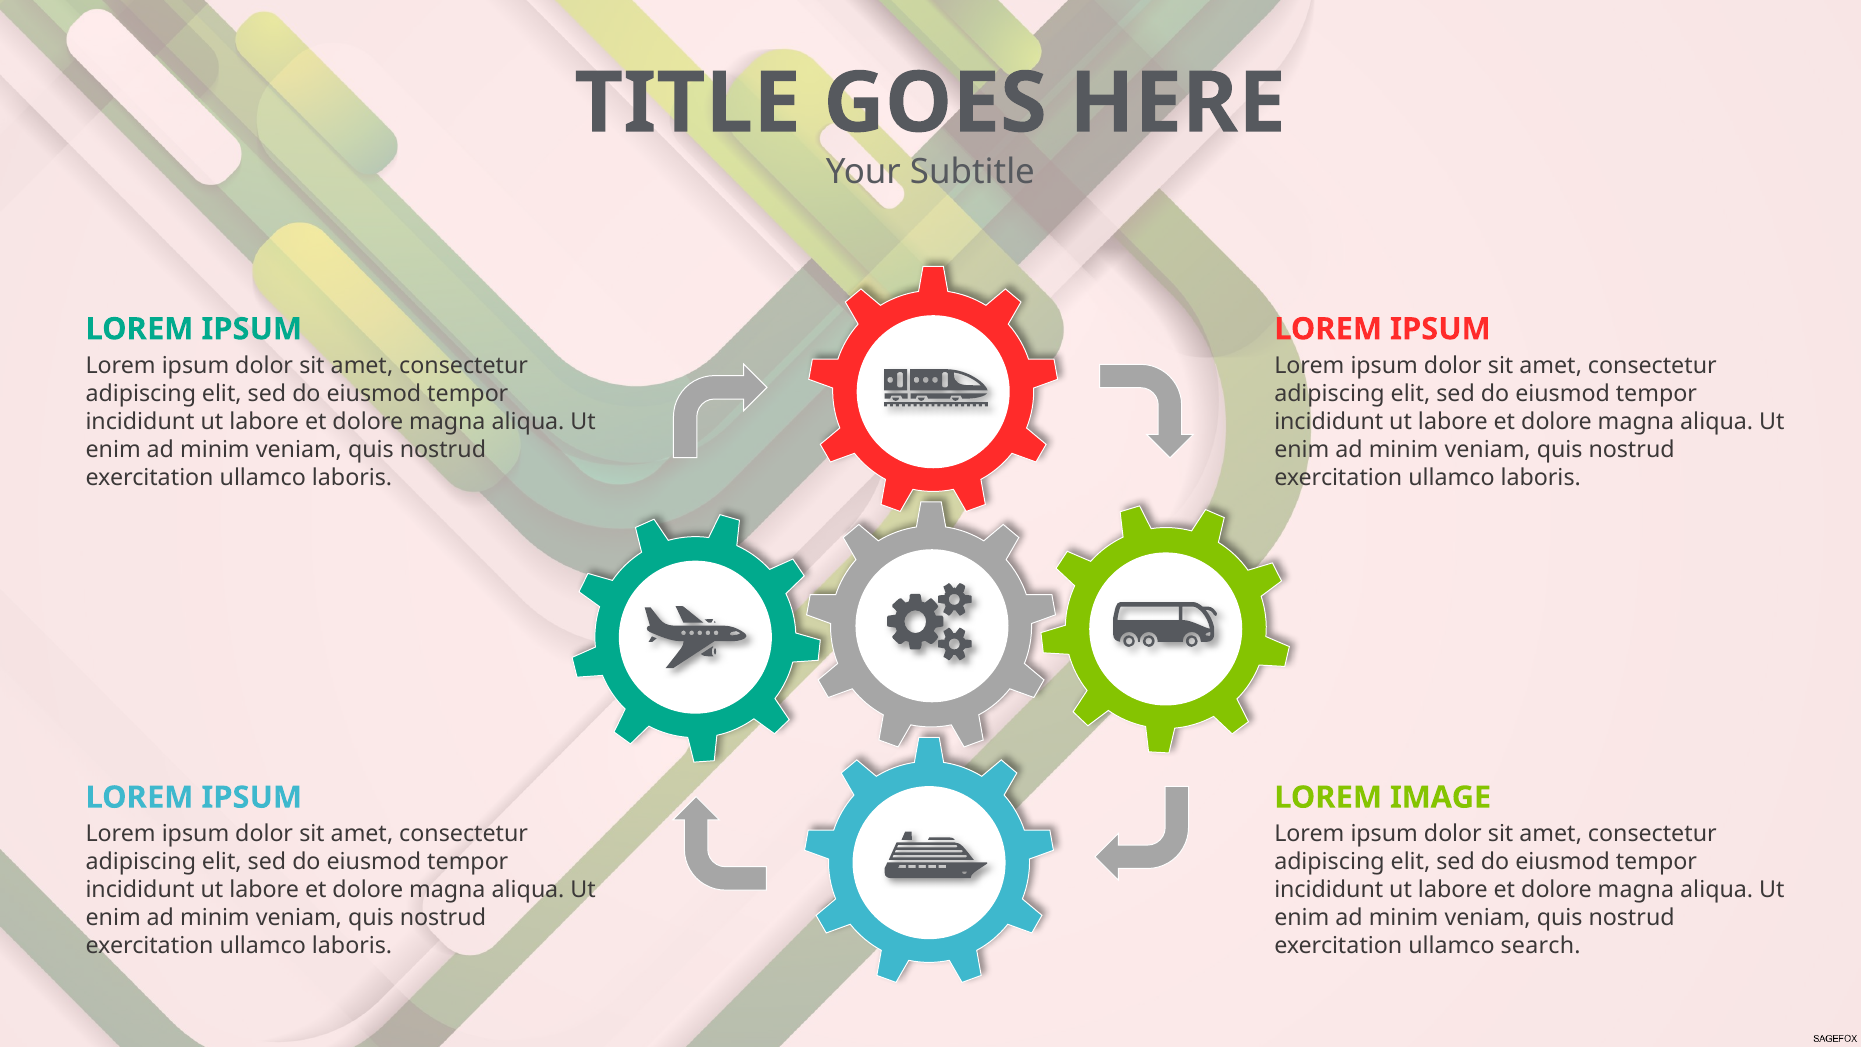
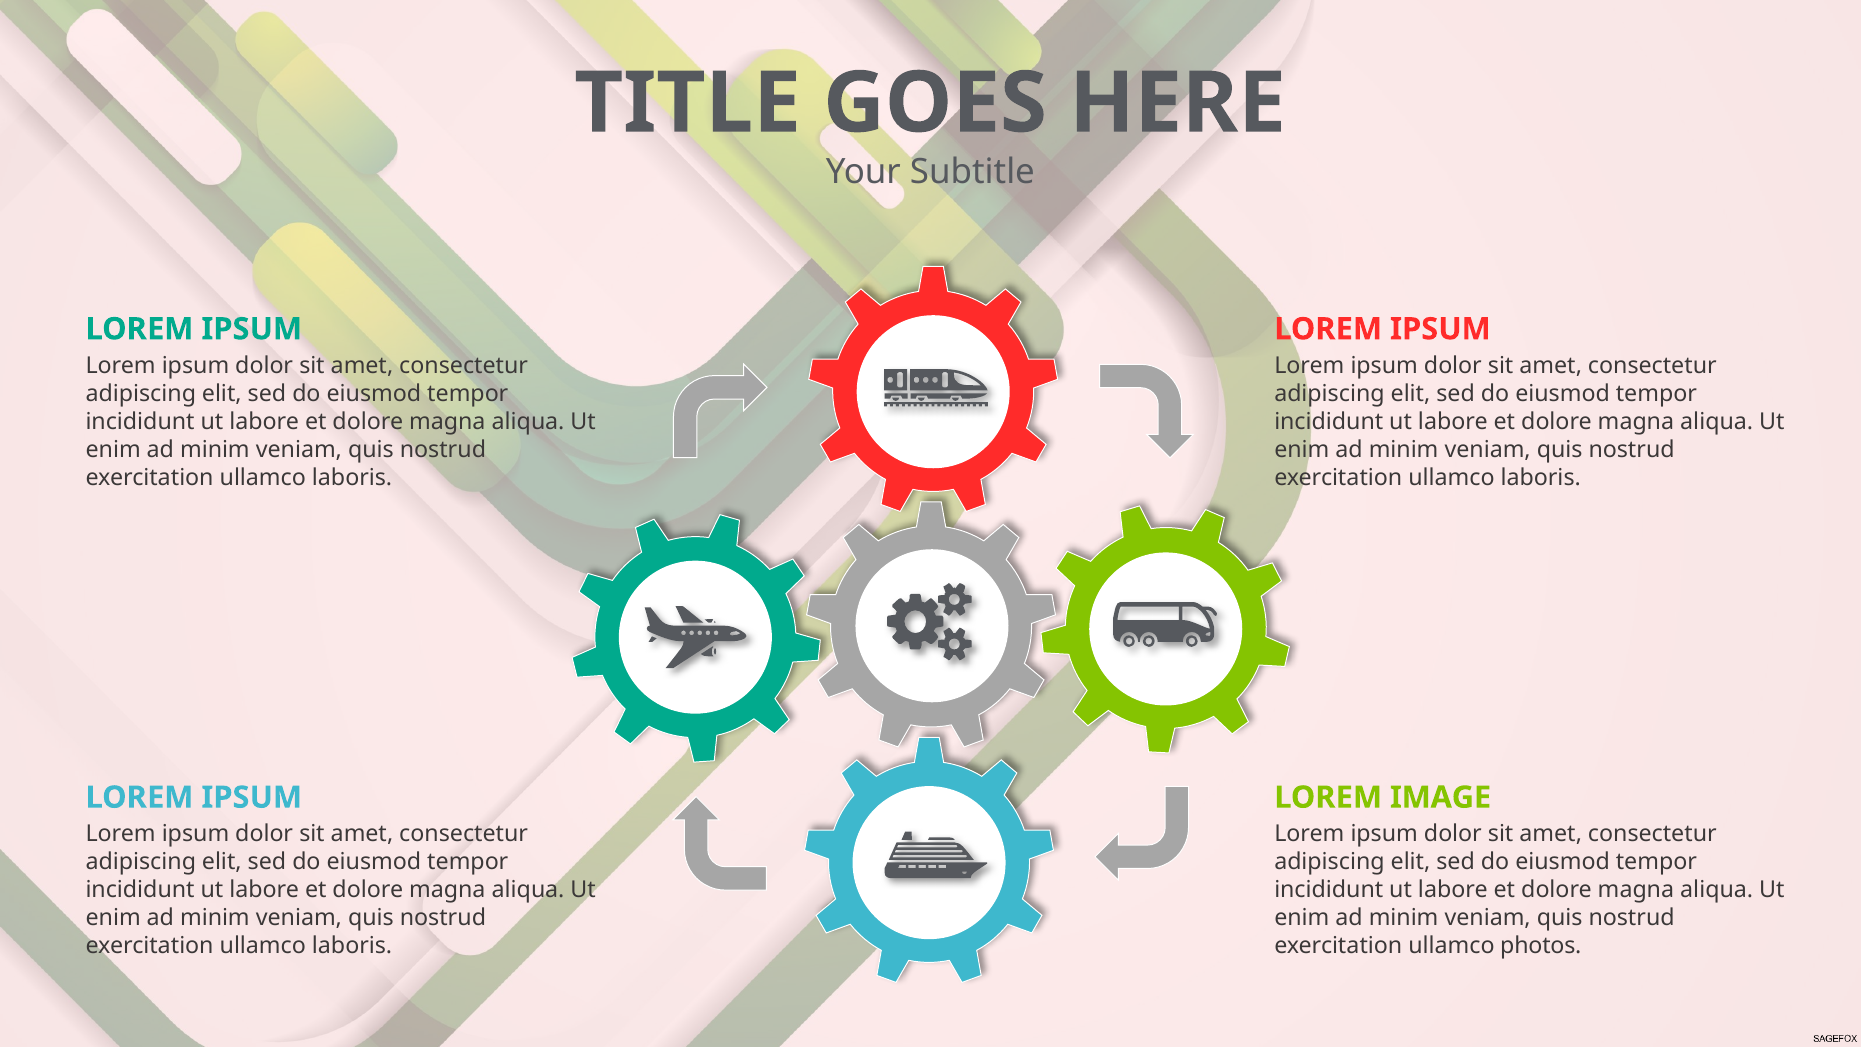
search: search -> photos (1541, 946)
